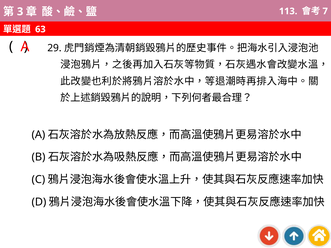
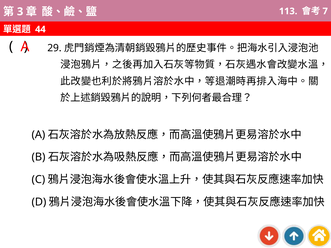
63: 63 -> 44 (40, 29)
